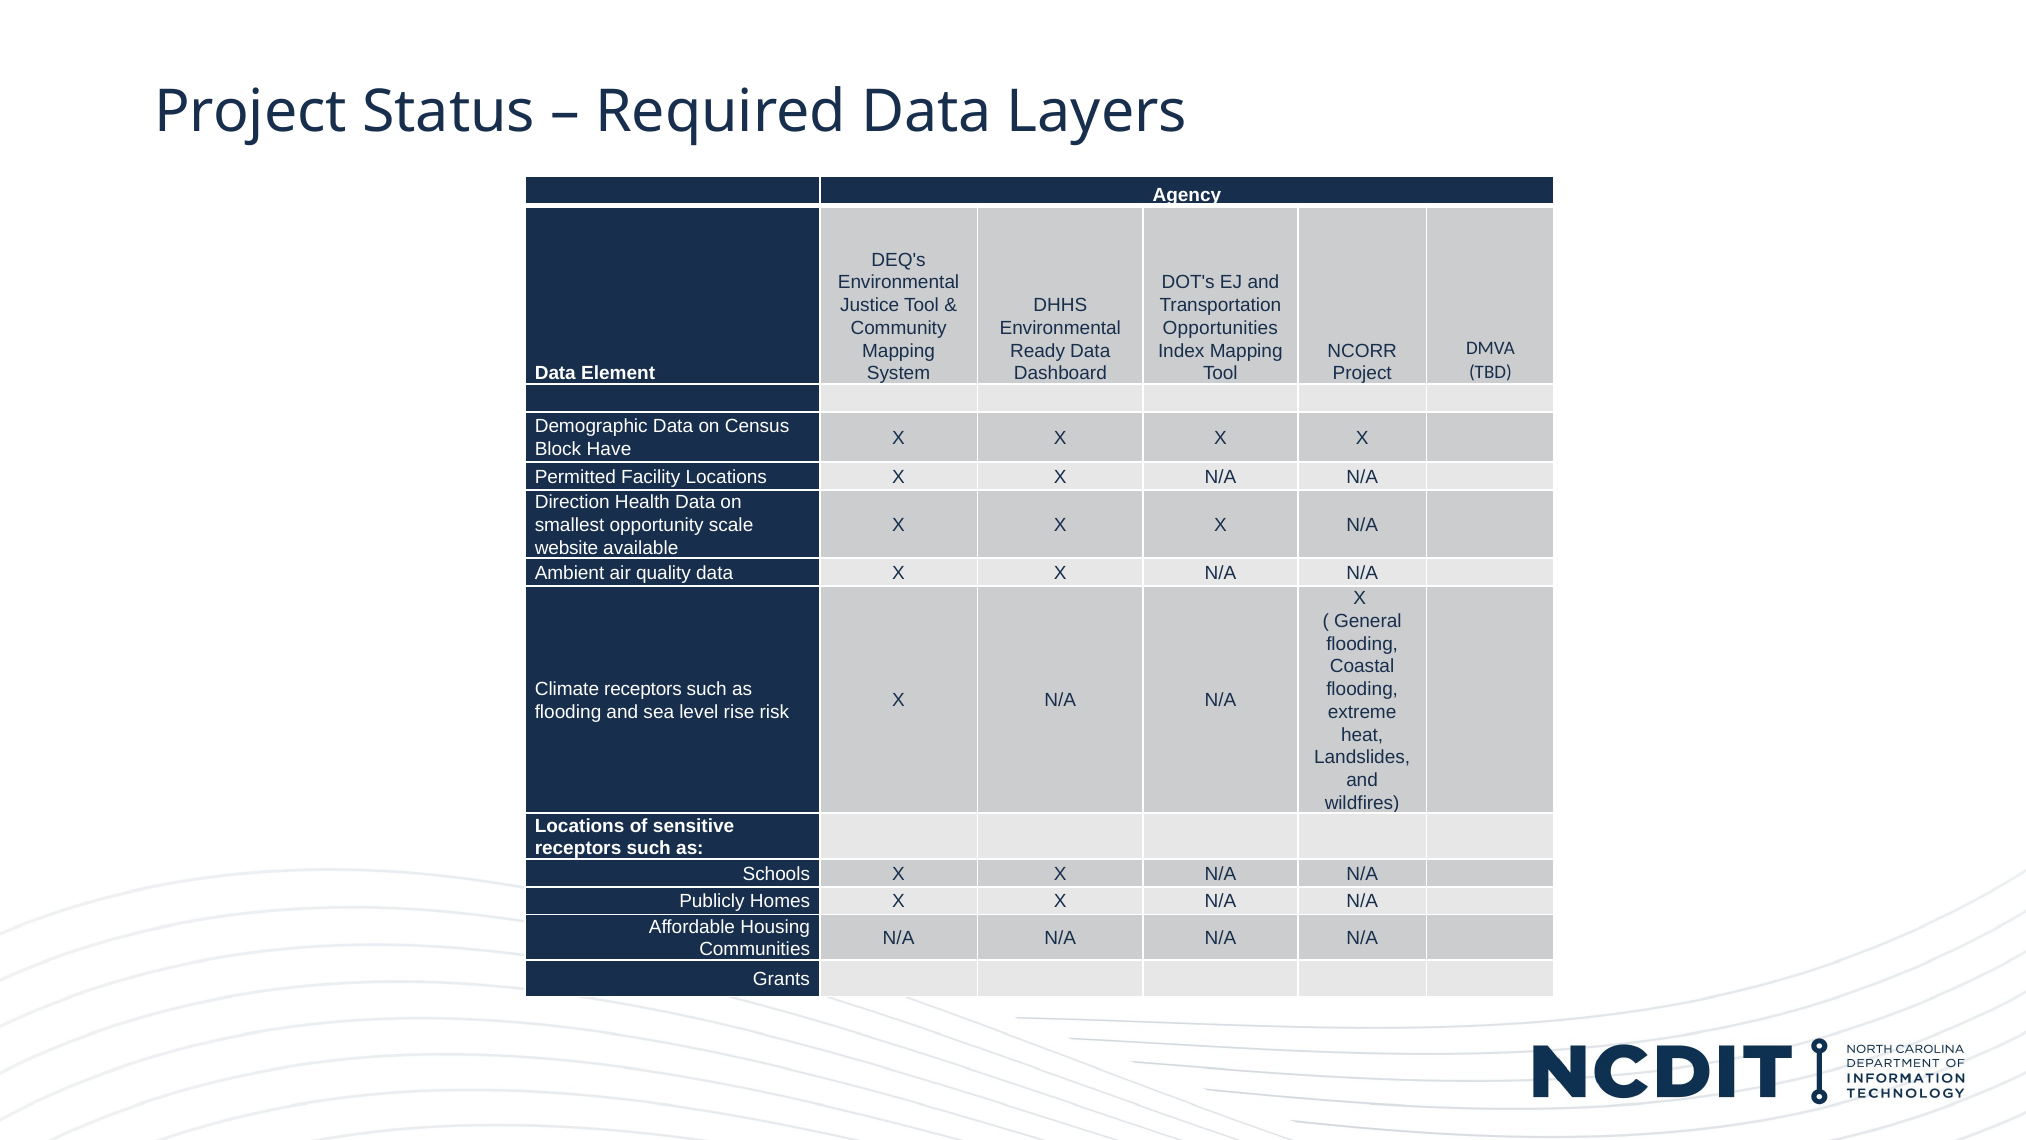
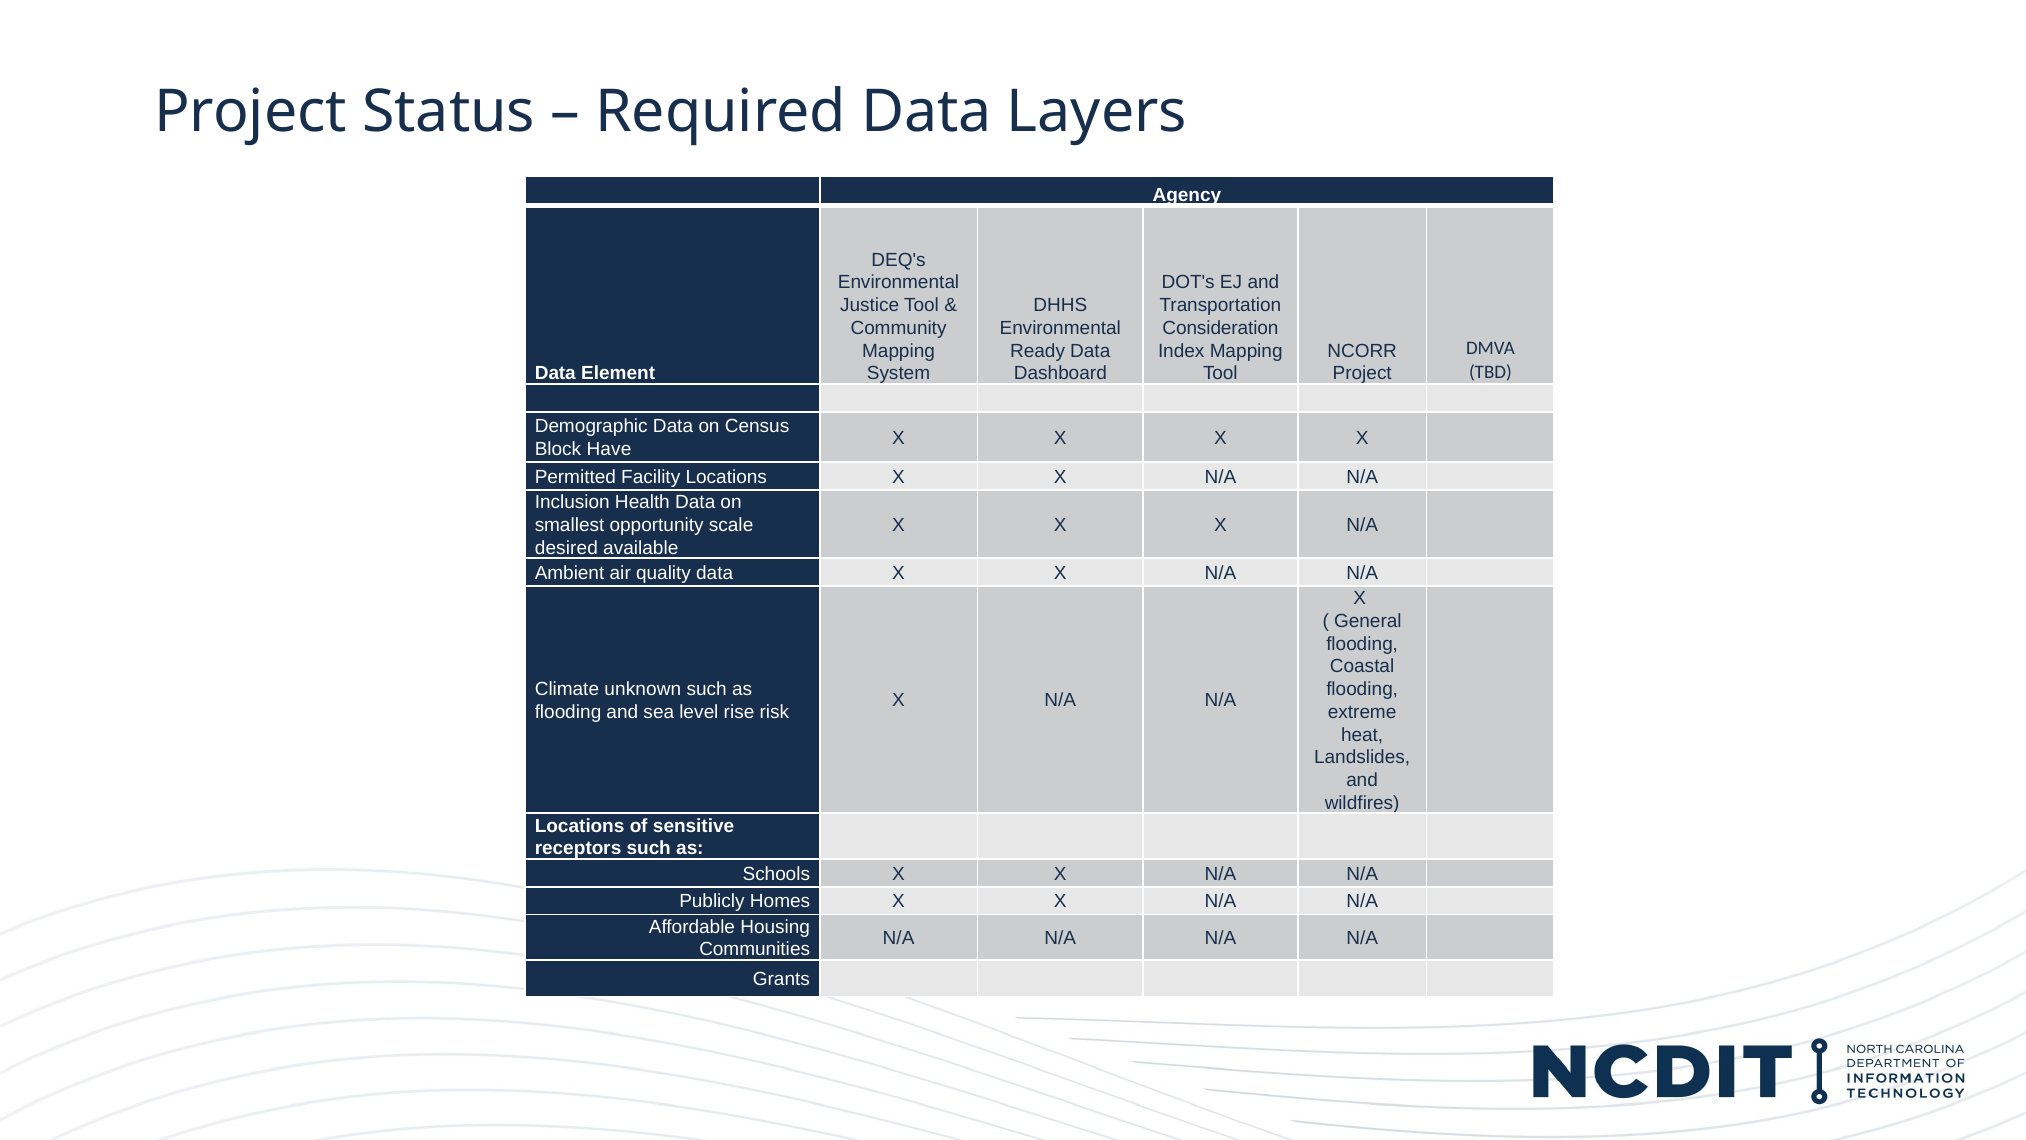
Opportunities: Opportunities -> Consideration (1220, 328)
Direction: Direction -> Inclusion (572, 502)
website: website -> desired (566, 548)
Climate receptors: receptors -> unknown (643, 689)
